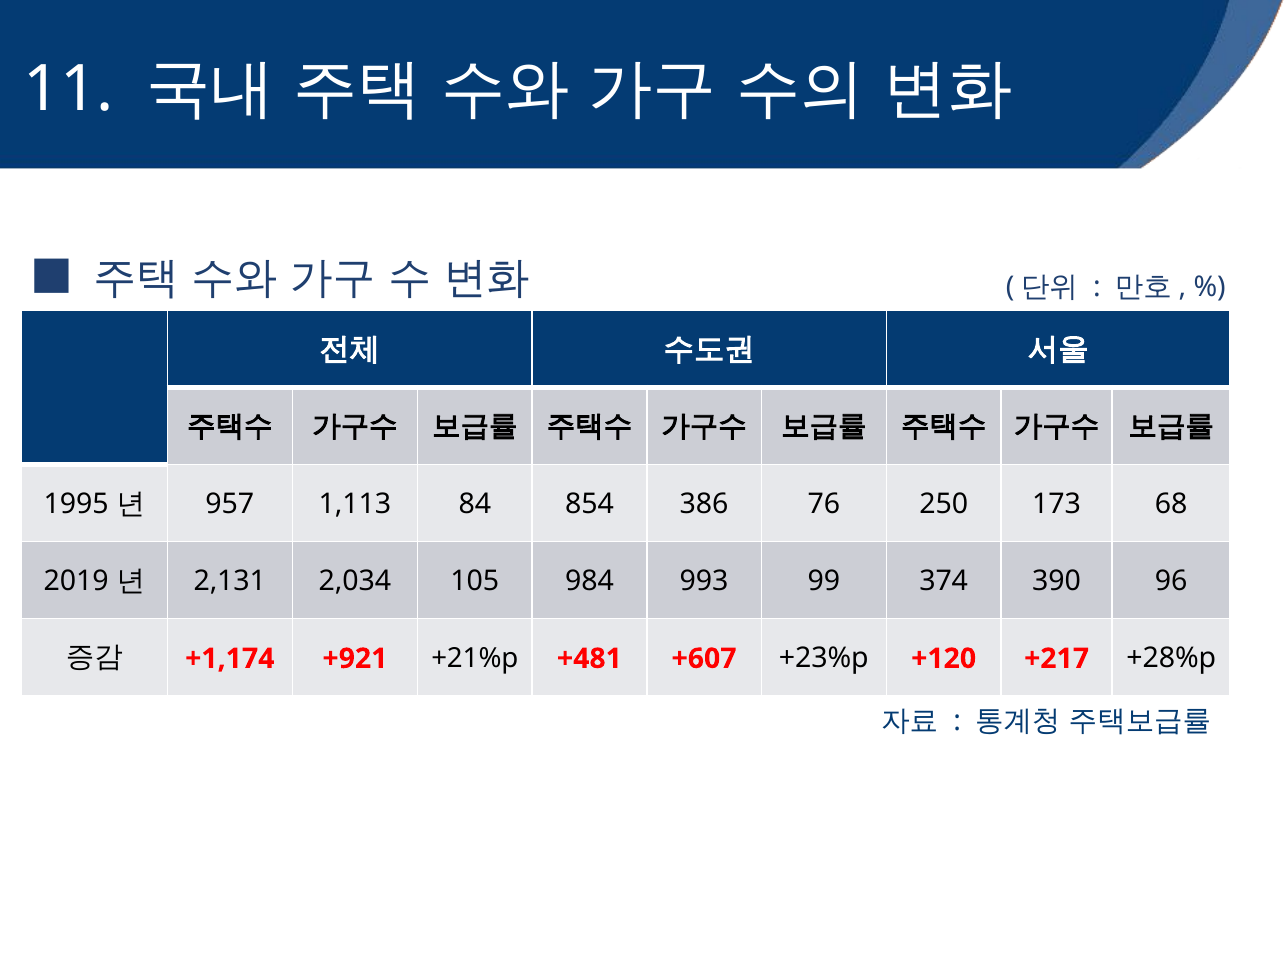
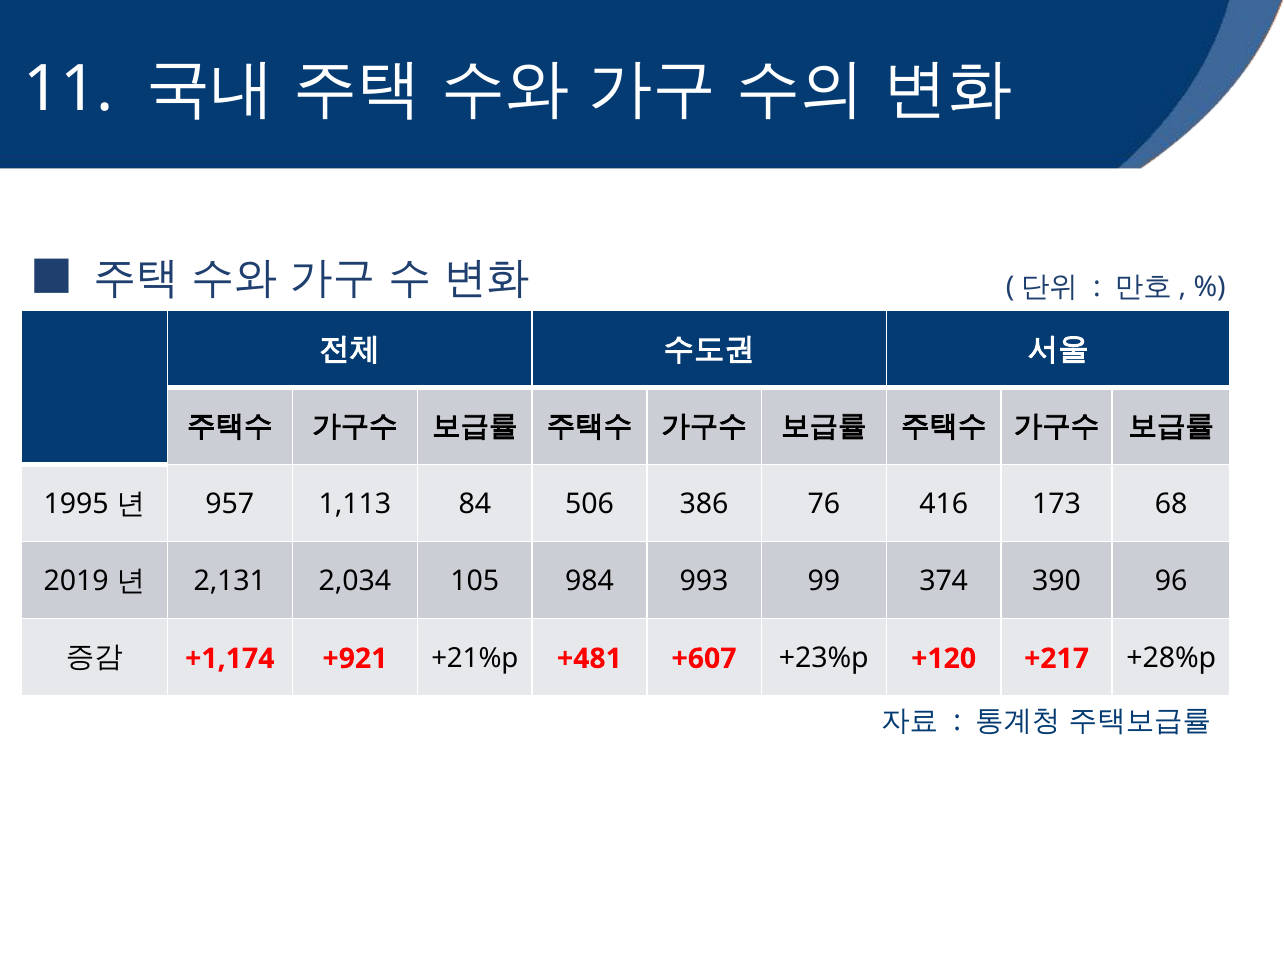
854: 854 -> 506 (589, 504)
250: 250 -> 416 (944, 504)
